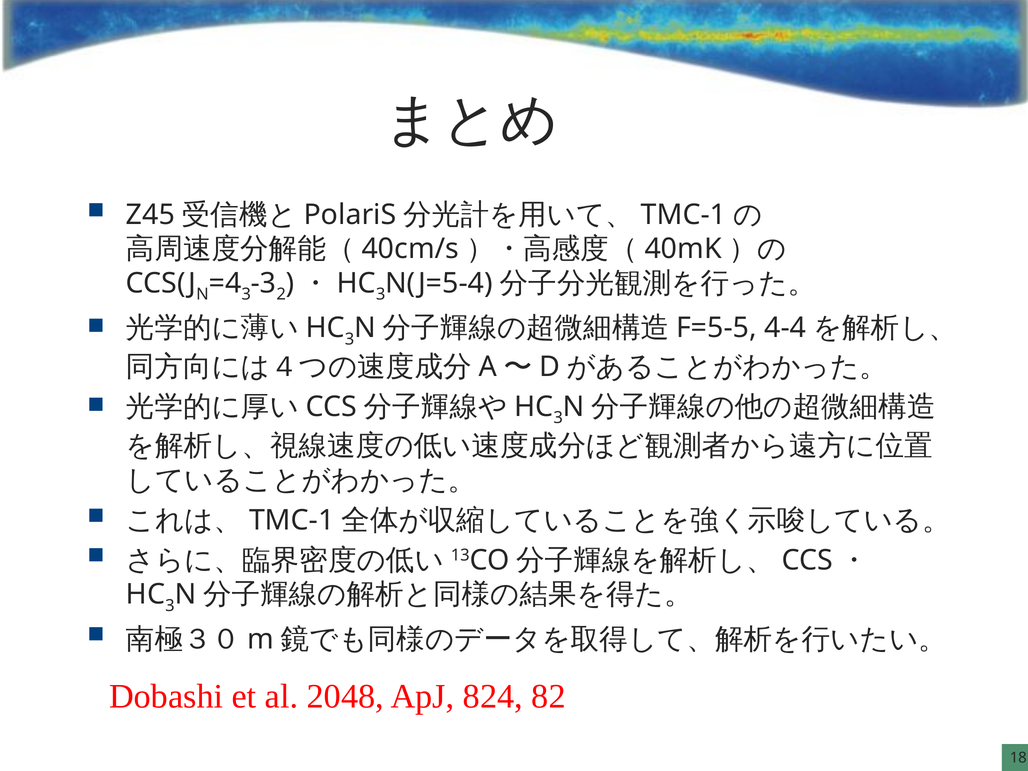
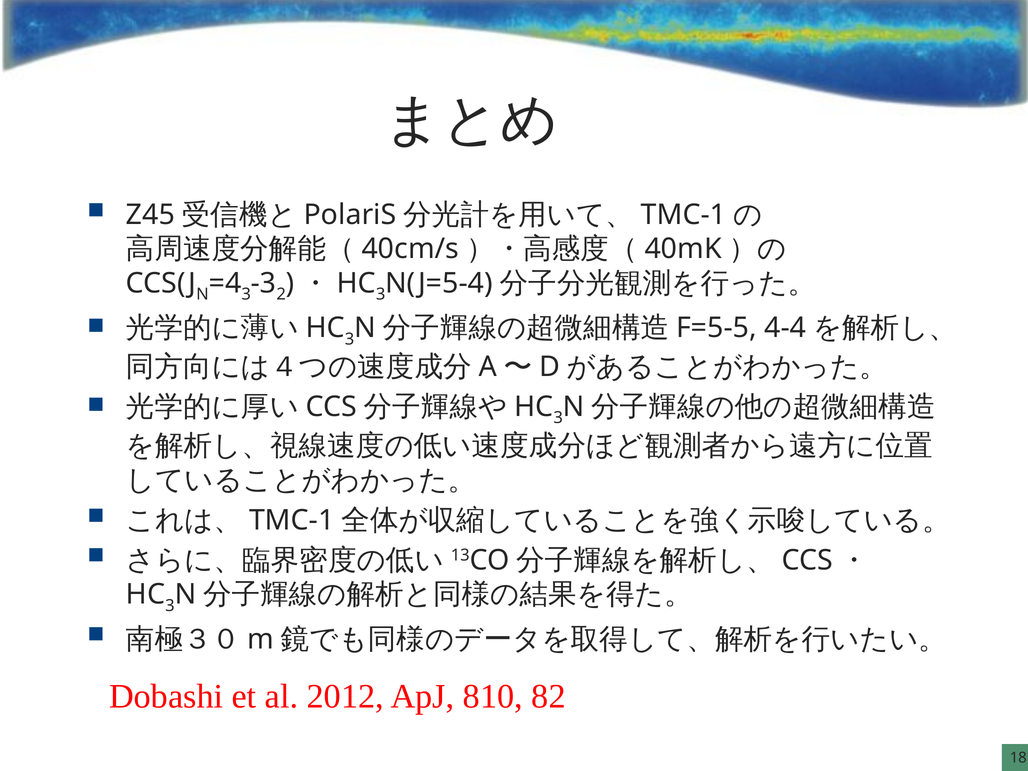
2048: 2048 -> 2012 (345, 696)
824: 824 -> 810 (493, 696)
